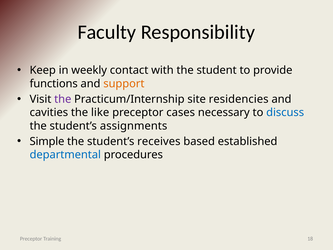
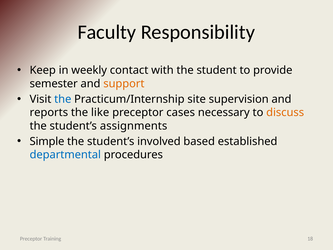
functions: functions -> semester (54, 84)
the colour: purple -> blue (63, 99)
residencies: residencies -> supervision (239, 99)
cavities: cavities -> reports (49, 112)
discuss colour: blue -> orange (285, 112)
receives: receives -> involved (159, 141)
